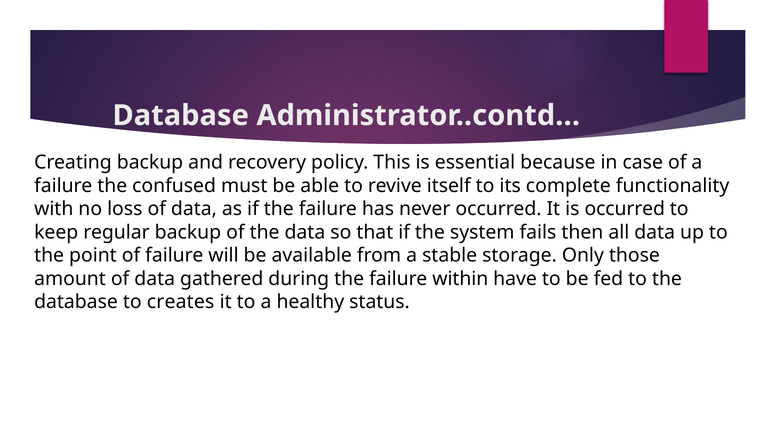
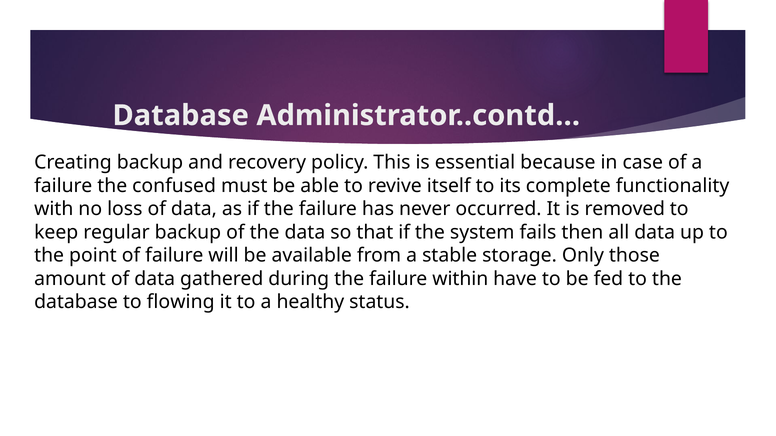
is occurred: occurred -> removed (625, 209)
creates: creates -> flowing (181, 302)
